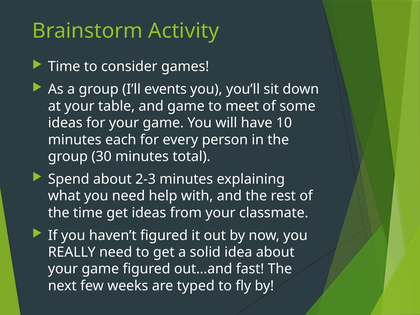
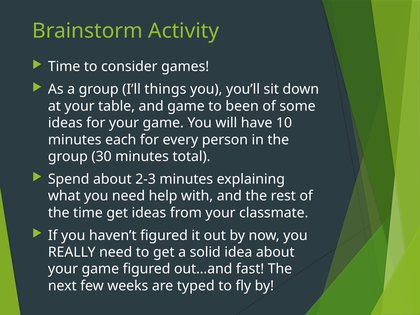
events: events -> things (165, 89)
meet: meet -> been (242, 106)
